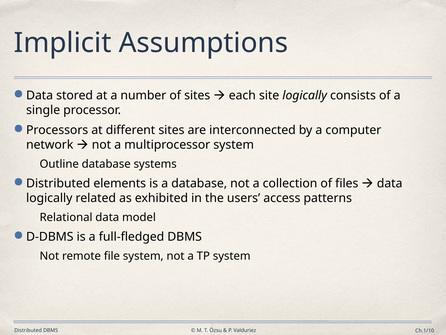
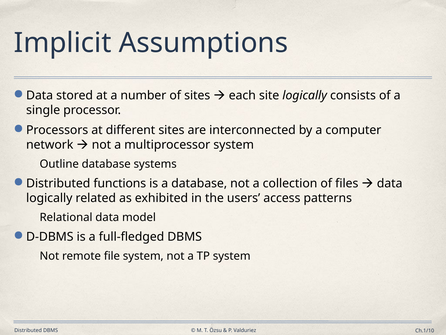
elements: elements -> functions (120, 183)
